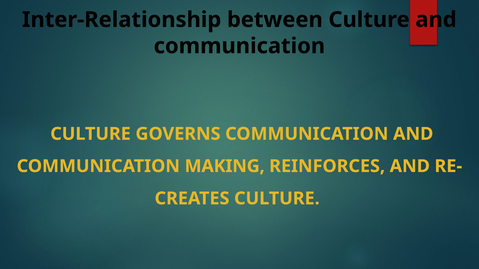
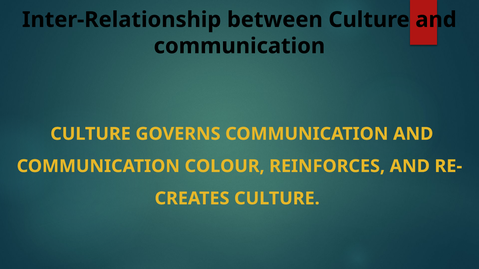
MAKING: MAKING -> COLOUR (225, 166)
